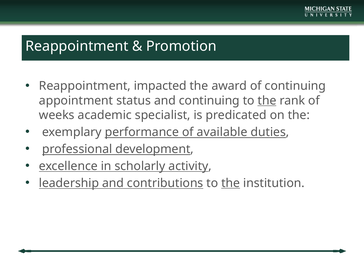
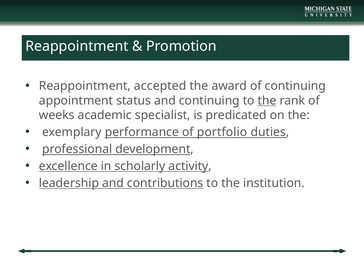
impacted: impacted -> accepted (160, 86)
available: available -> portfolio (222, 132)
the underline: present -> none (231, 183)
